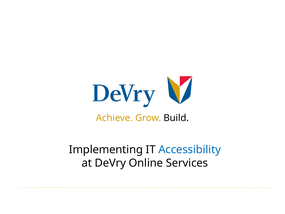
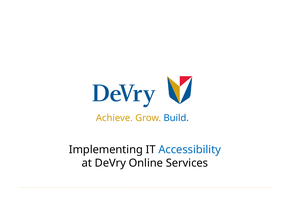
Build colour: black -> blue (176, 118)
